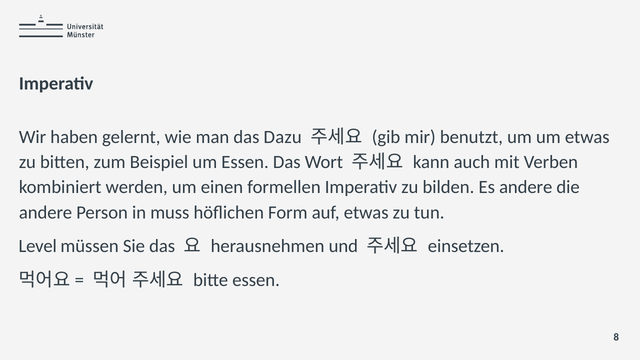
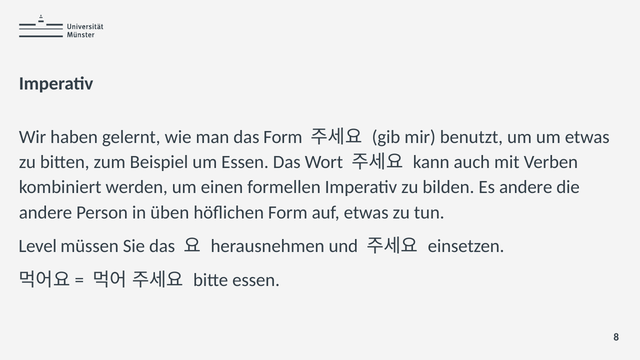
das Dazu: Dazu -> Form (283, 137)
muss: muss -> üben (170, 212)
